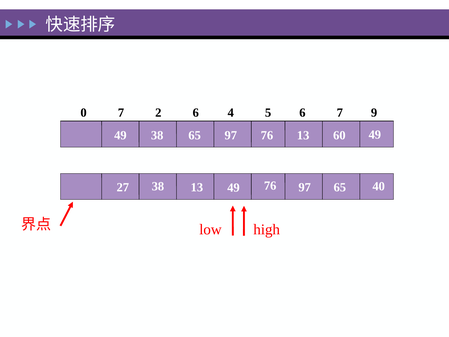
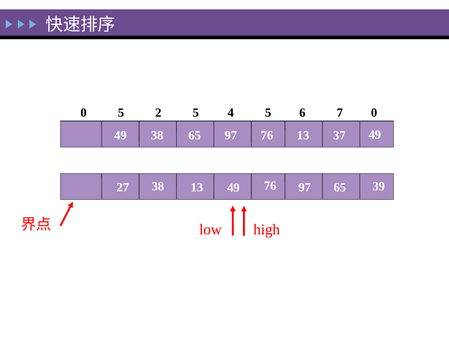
0 7: 7 -> 5 (121, 113)
2 6: 6 -> 5 (196, 113)
7 9: 9 -> 0 (374, 113)
60: 60 -> 37 (339, 135)
40: 40 -> 39 (379, 186)
